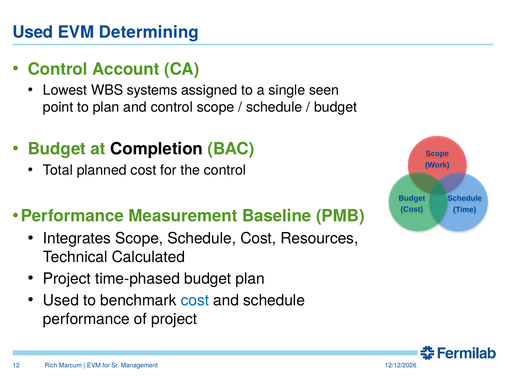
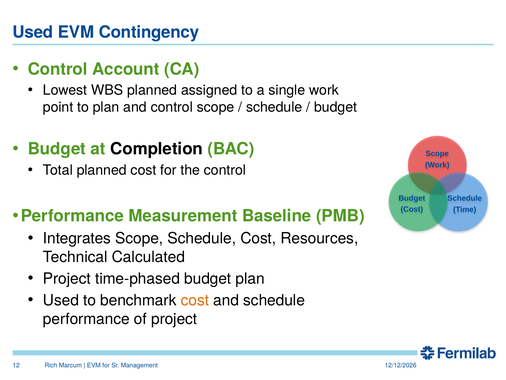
Determining: Determining -> Contingency (149, 32)
WBS systems: systems -> planned (152, 90)
single seen: seen -> work (324, 90)
cost colour: blue -> orange (195, 300)
